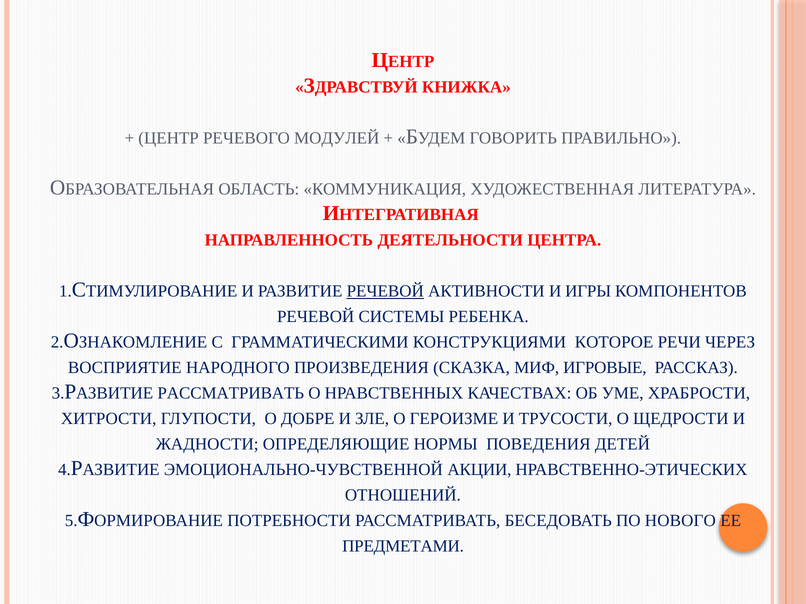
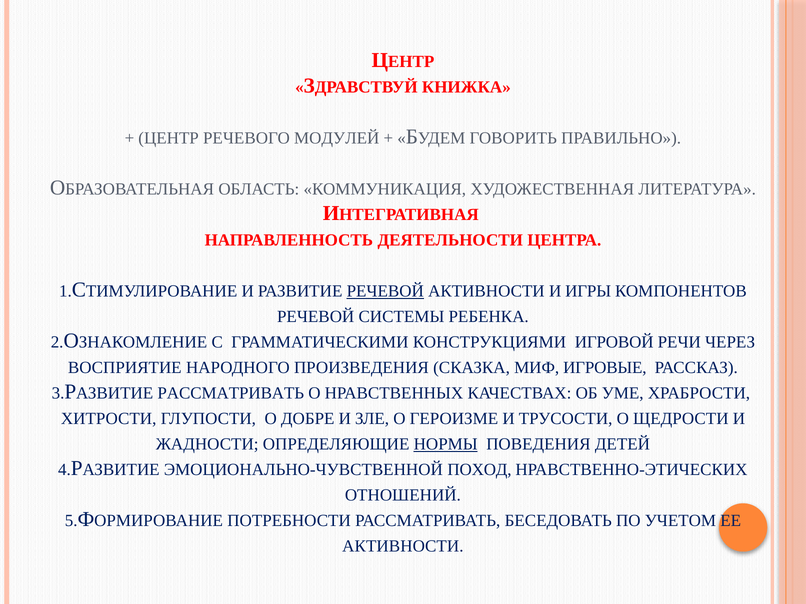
КОТОРОЕ: КОТОРОЕ -> ИГРОВОЙ (614, 342)
НОРМЫ underline: none -> present (446, 445)
АКЦИИ: АКЦИИ -> ПОХОД (479, 470)
НОВОГО: НОВОГО -> УЧЕТОМ (680, 521)
ПРЕДМЕТАМИ: ПРЕДМЕТАМИ -> АКТИВНОСТИ (403, 547)
